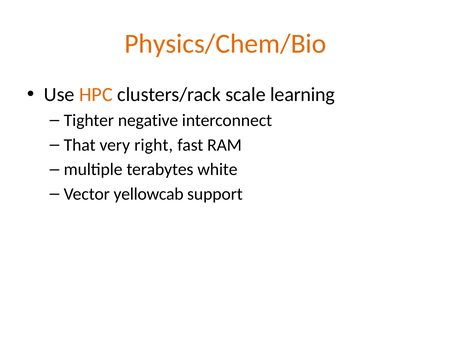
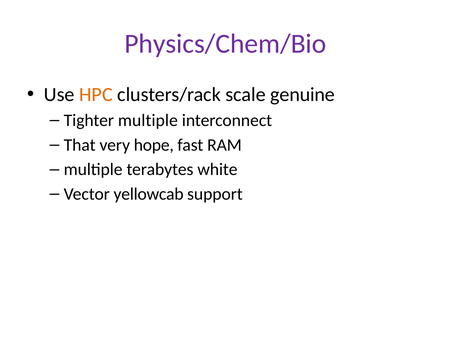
Physics/Chem/Bio colour: orange -> purple (225, 44)
learning: learning -> genuine (303, 95)
Tighter negative: negative -> multiple (148, 121)
right: right -> hope (154, 145)
